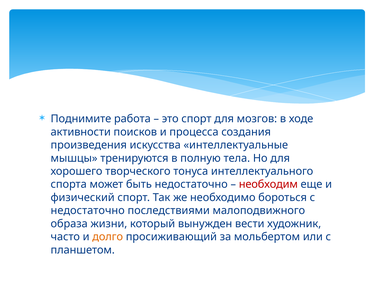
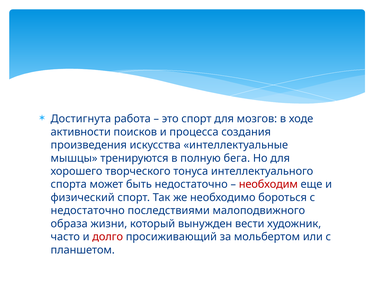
Поднимите: Поднимите -> Достигнута (81, 119)
тела: тела -> бега (237, 158)
долго colour: orange -> red (108, 236)
